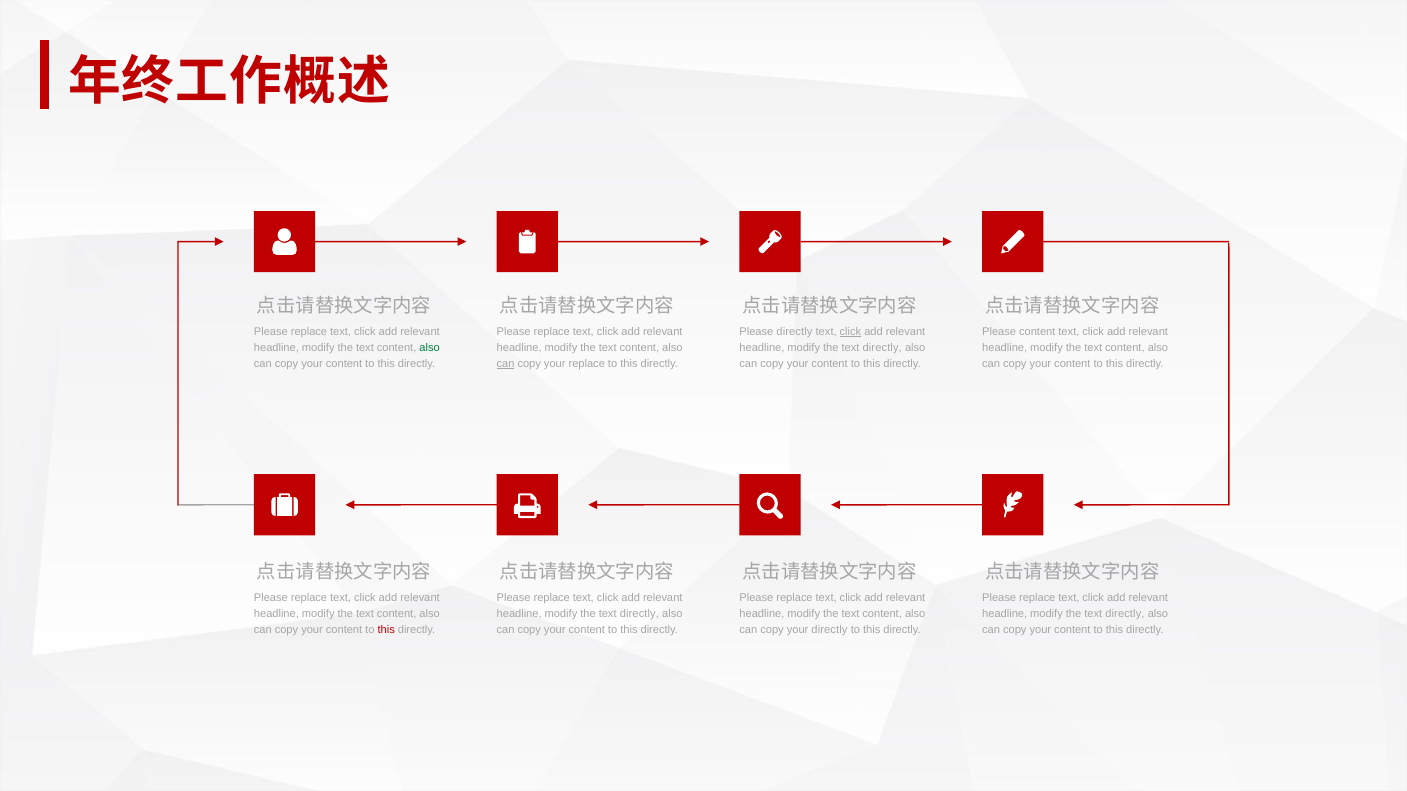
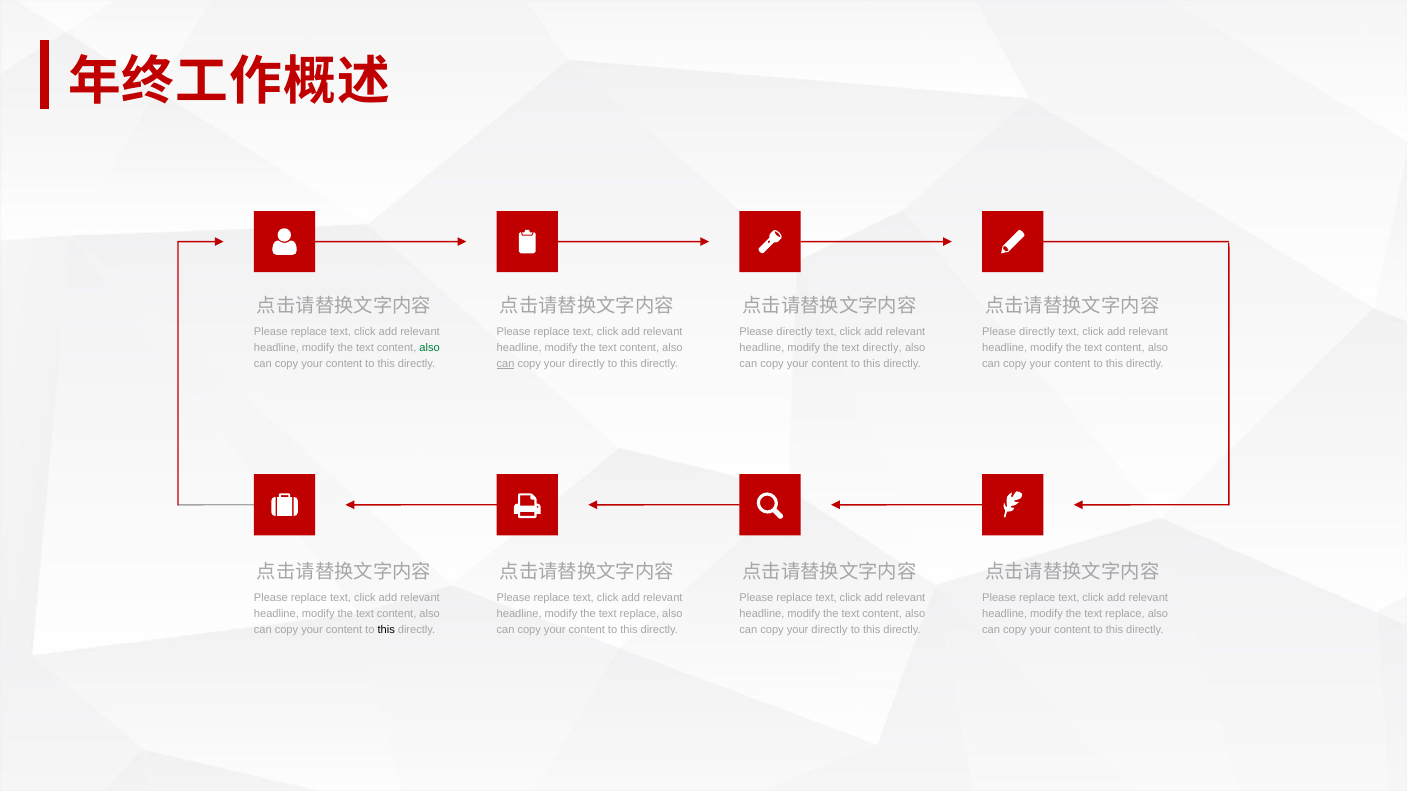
click underline: present -> none (850, 332)
content: content -> directly (1037, 332)
replace: replace -> directly (587, 364)
directly: directly -> replace (639, 614)
directly: directly -> replace (1125, 614)
this colour: red -> black (386, 630)
